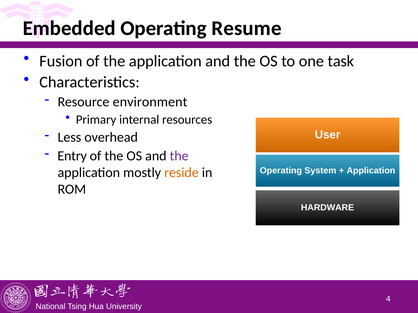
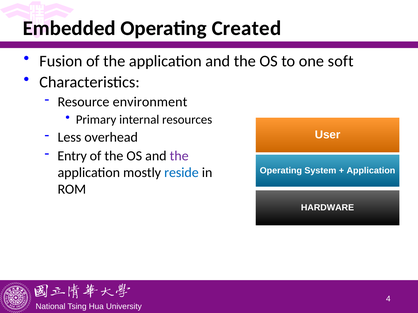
Resume: Resume -> Created (246, 28)
task: task -> soft (341, 61)
reside colour: orange -> blue (181, 173)
